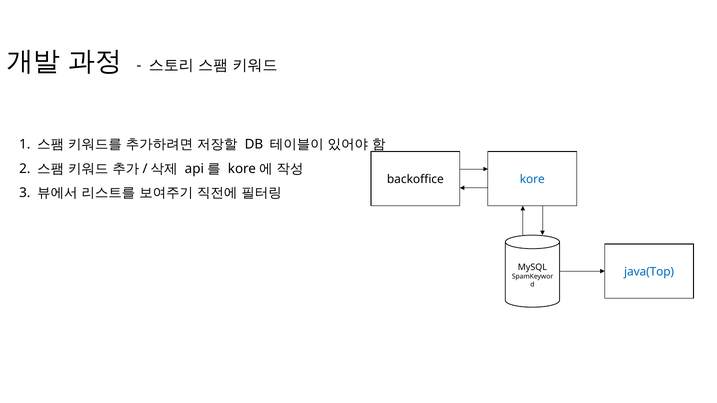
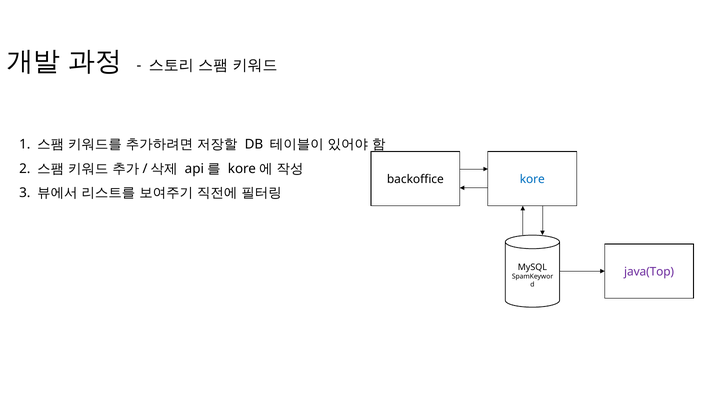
java(Top colour: blue -> purple (649, 272)
